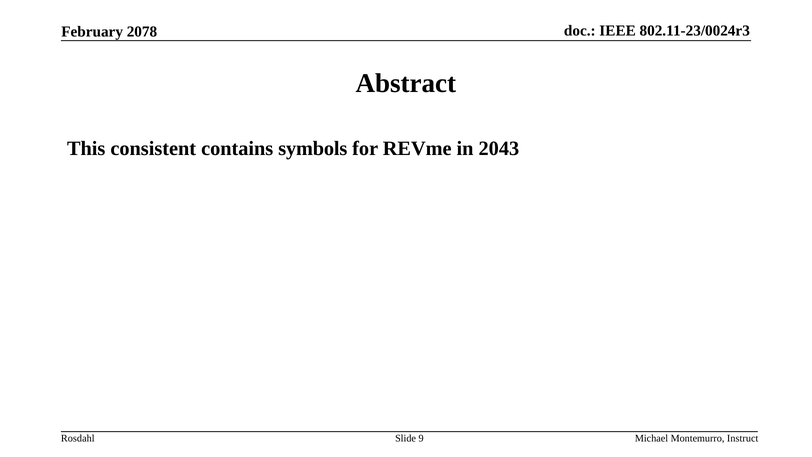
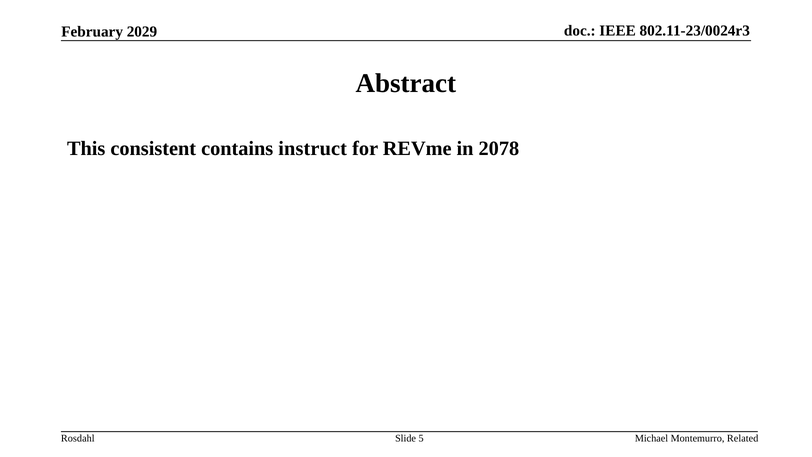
2078: 2078 -> 2029 (142, 32)
symbols: symbols -> instruct (313, 149)
2043: 2043 -> 2078 (499, 149)
9: 9 -> 5 (421, 438)
Instruct: Instruct -> Related (743, 438)
